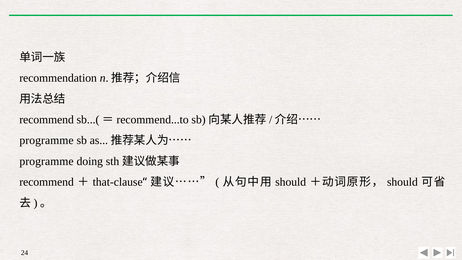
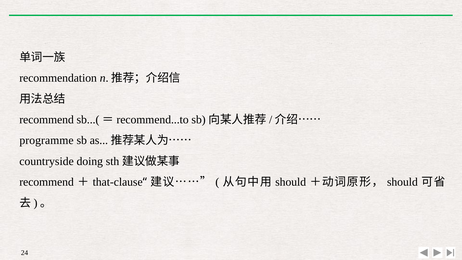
programme: programme -> countryside (47, 161)
